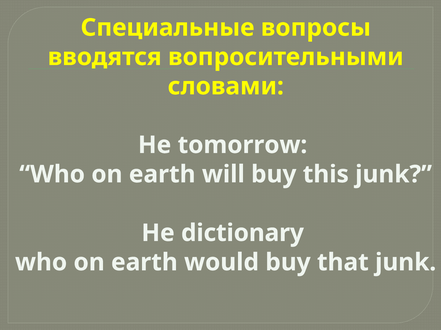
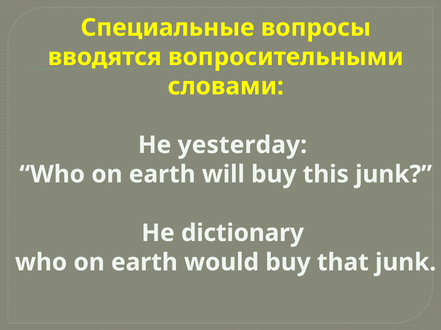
tomorrow: tomorrow -> yesterday (242, 145)
